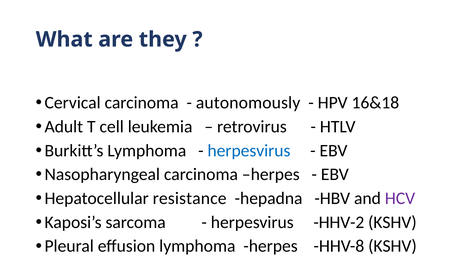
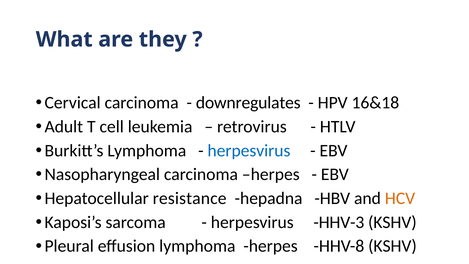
autonomously: autonomously -> downregulates (248, 103)
HCV colour: purple -> orange (400, 198)
HHV-2: HHV-2 -> HHV-3 (339, 222)
